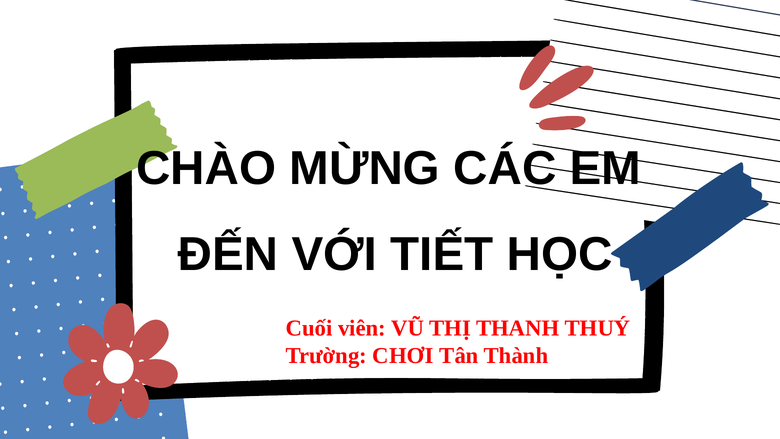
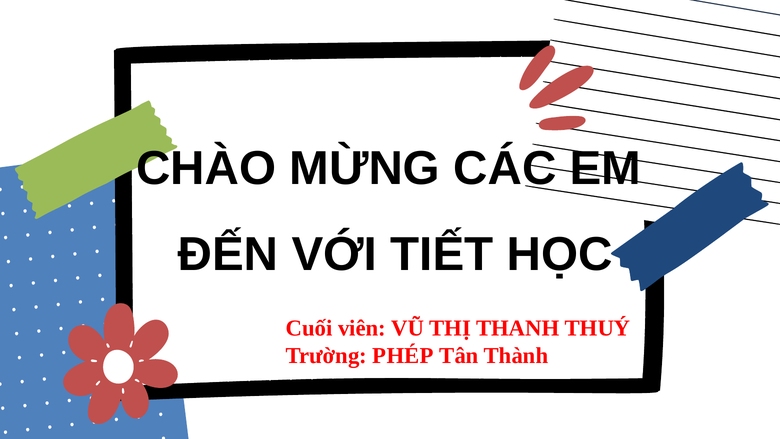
CHƠI: CHƠI -> PHÉP (403, 355)
